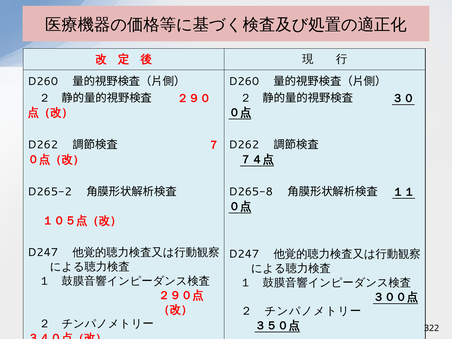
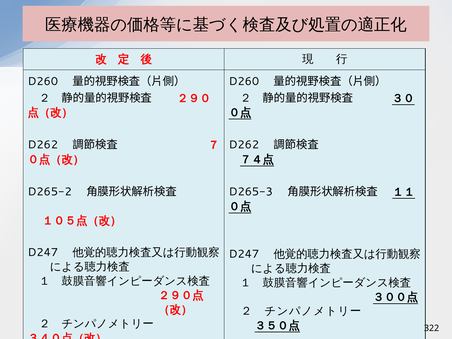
D265-8: D265-8 -> D265-3 (251, 192)
